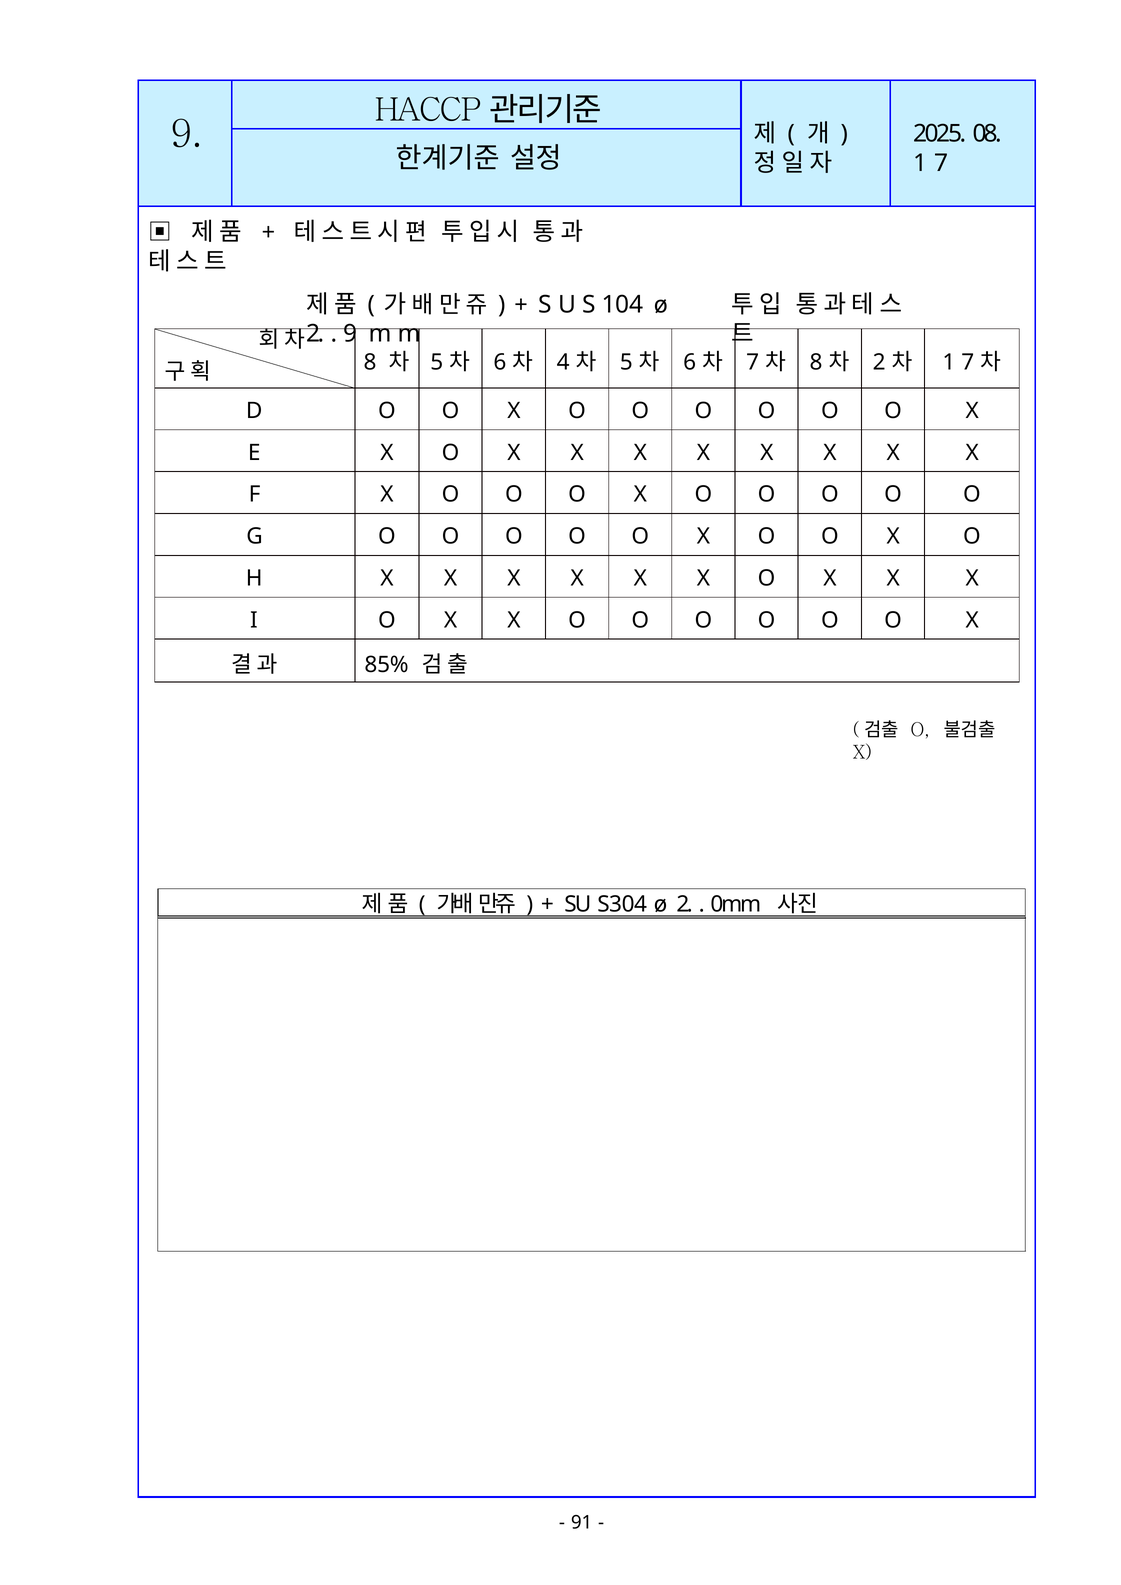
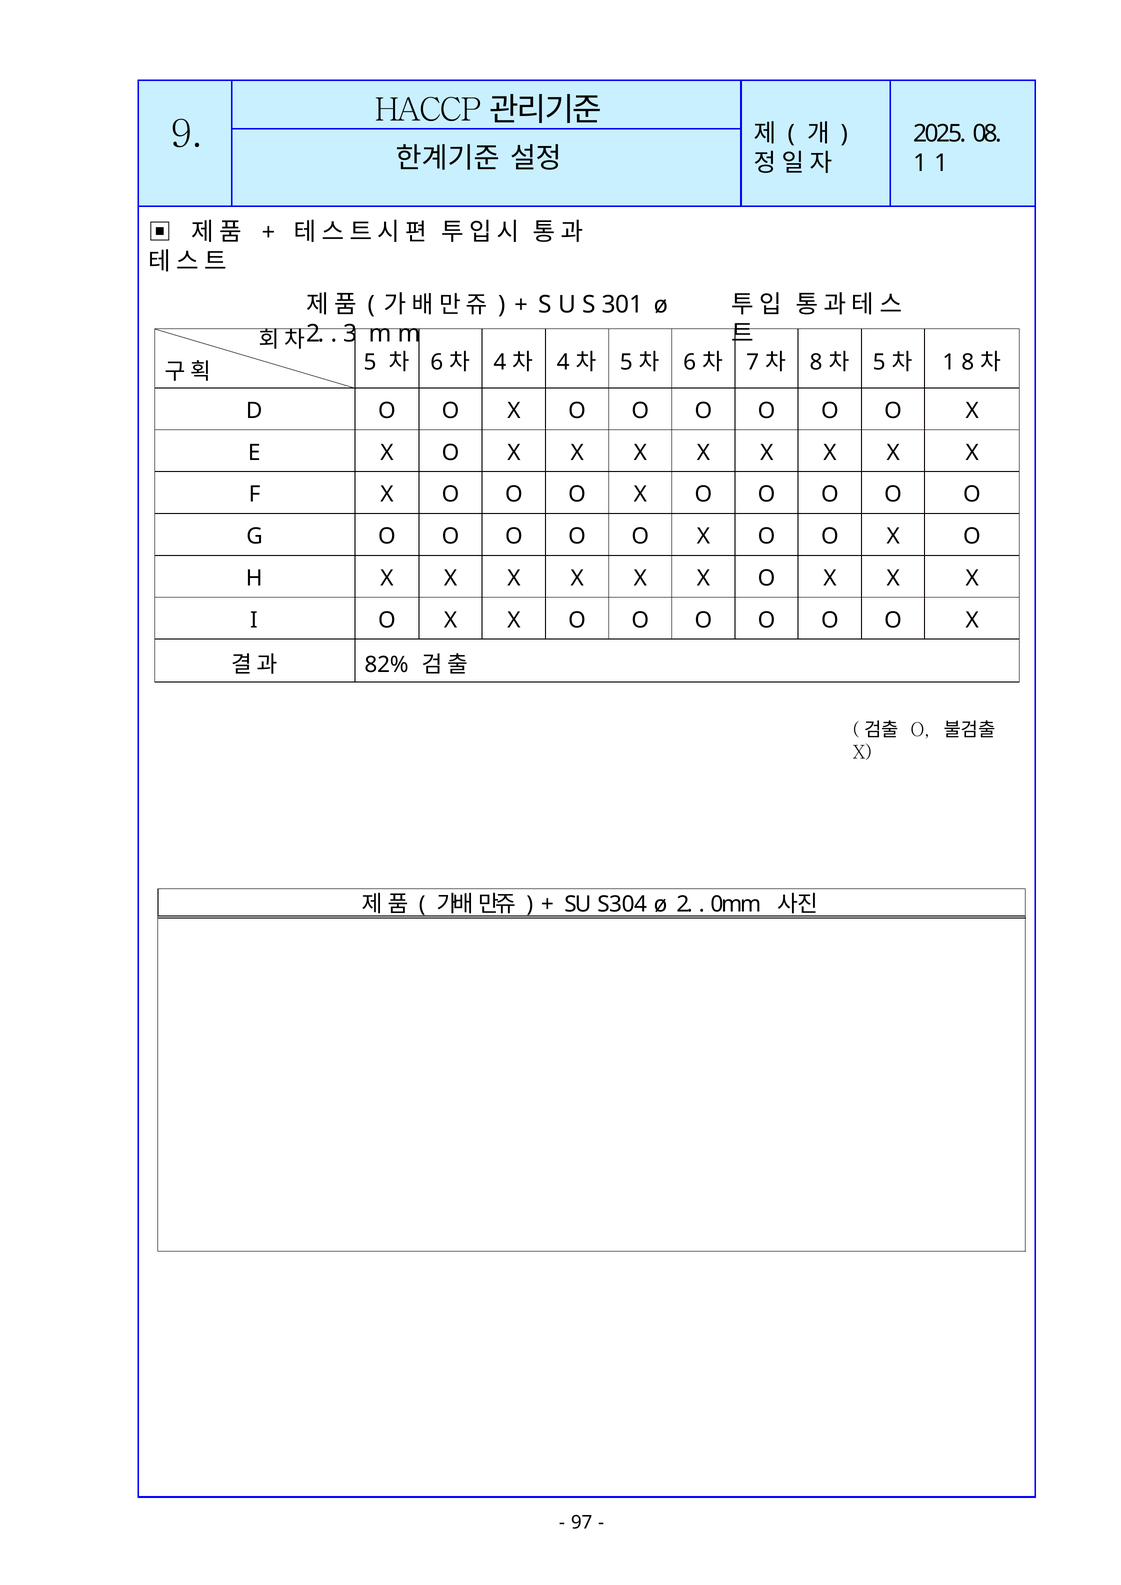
7: 7 -> 1 (941, 163)
104: 104 -> 301 (622, 304)
9: 9 -> 3 (350, 334)
8: 8 -> 5 (370, 362)
5: 5 -> 6 (437, 362)
6: 6 -> 4 (500, 362)
2: 2 -> 5 (879, 362)
7: 7 -> 8 (968, 362)
85%: 85% -> 82% (387, 664)
91: 91 -> 97 (582, 1522)
